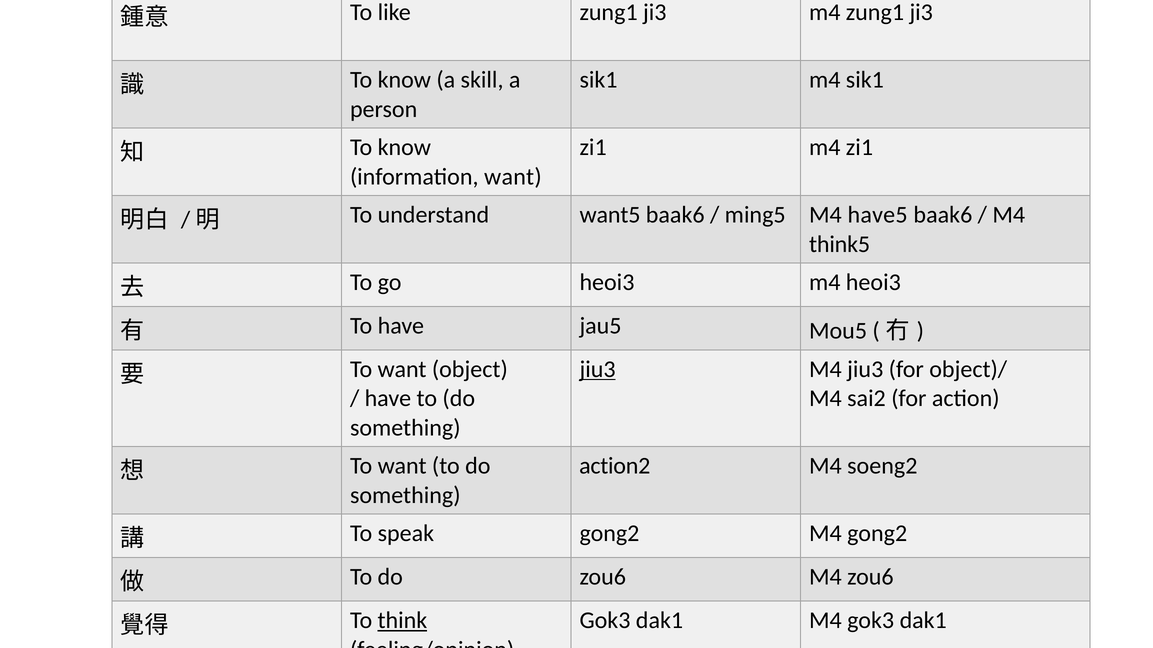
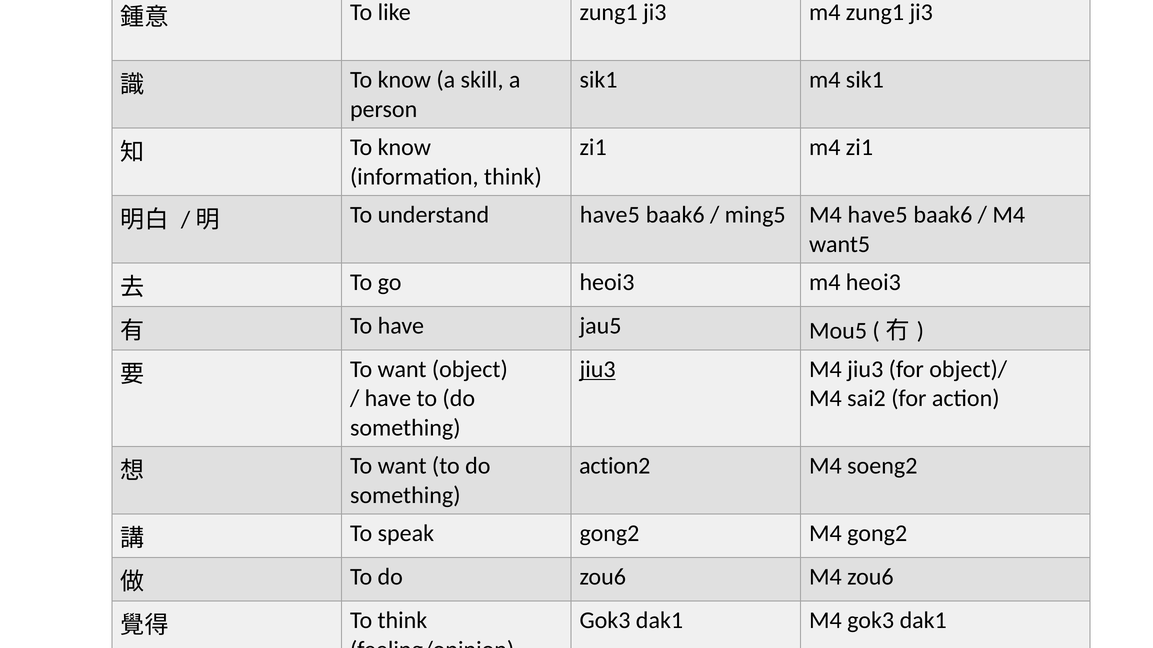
information want: want -> think (513, 177)
understand want5: want5 -> have5 (610, 215)
think5: think5 -> want5 (840, 244)
think underline: present -> none (402, 621)
